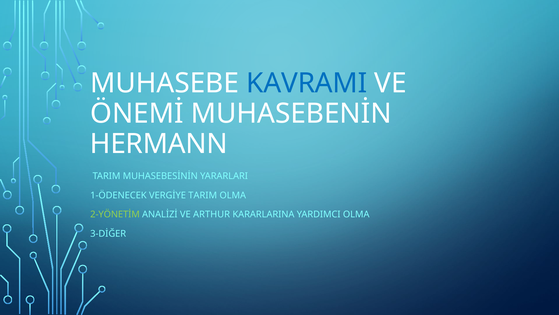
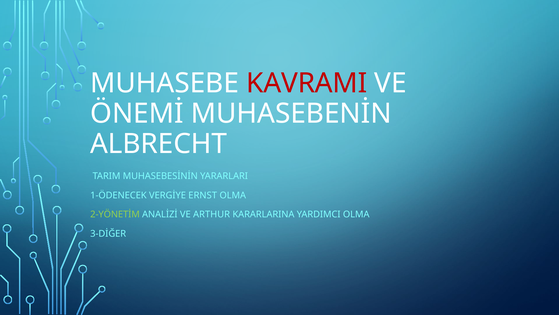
KAVRAMI colour: blue -> red (307, 83)
HERMANN: HERMANN -> ALBRECHT (159, 144)
VERGİYE TARIM: TARIM -> ERNST (203, 195)
